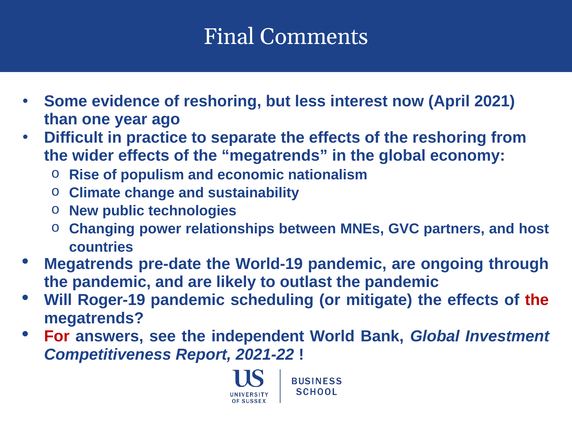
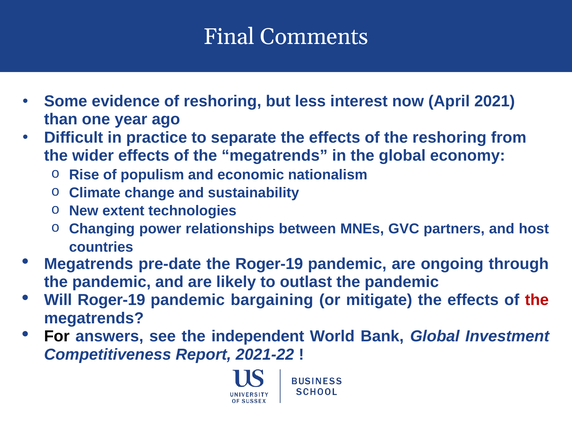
public: public -> extent (123, 211)
the World-19: World-19 -> Roger-19 (269, 264)
scheduling: scheduling -> bargaining (272, 300)
For colour: red -> black (57, 336)
